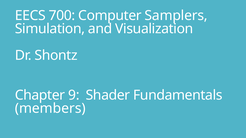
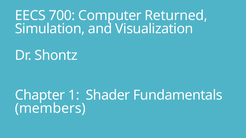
Samplers: Samplers -> Returned (176, 16)
9: 9 -> 1 (74, 95)
